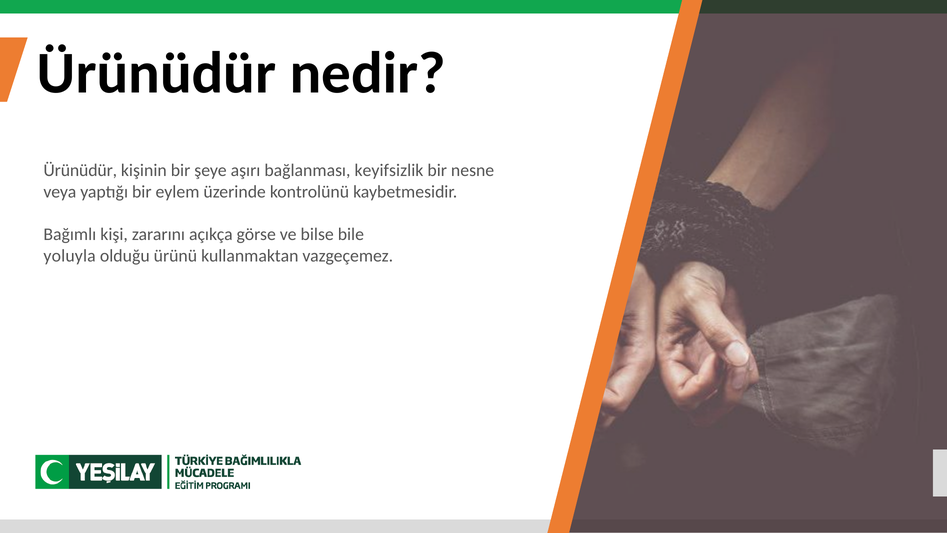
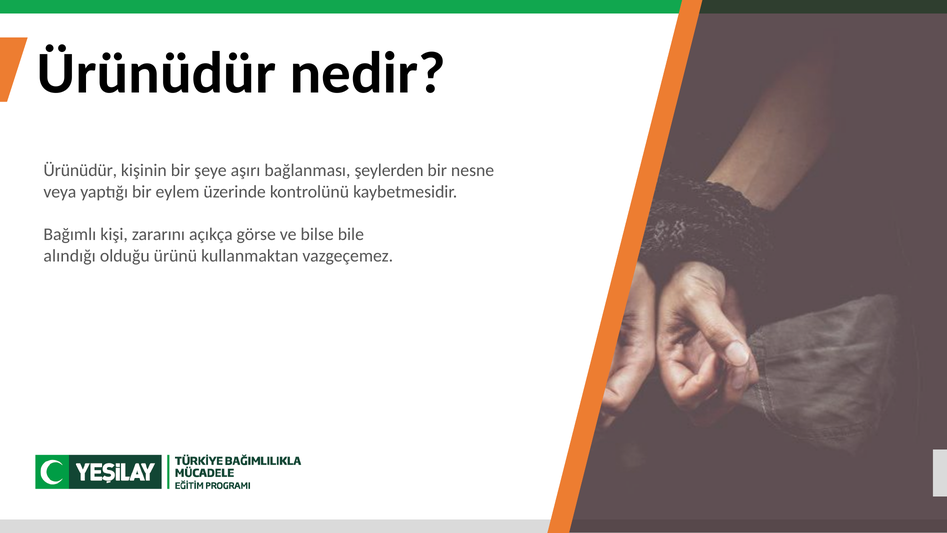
keyifsizlik: keyifsizlik -> şeylerden (389, 170)
yoluyla: yoluyla -> alındığı (70, 256)
